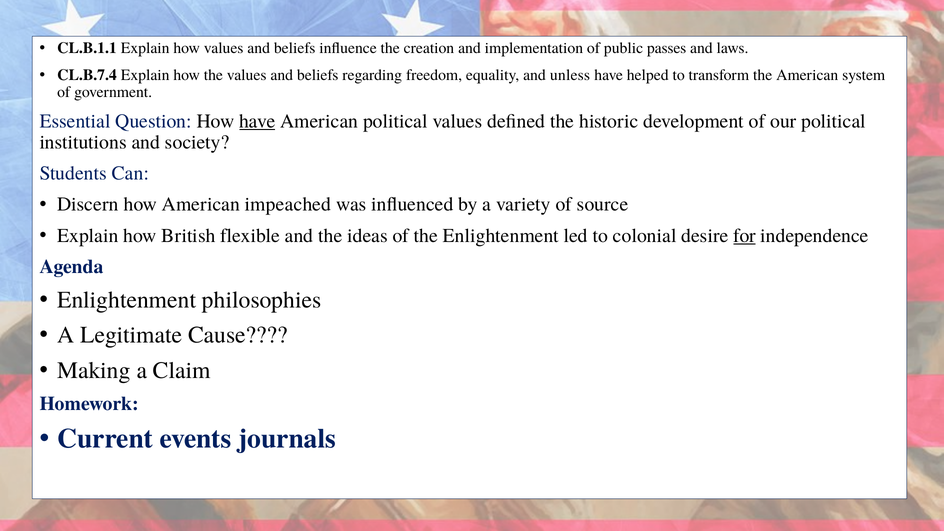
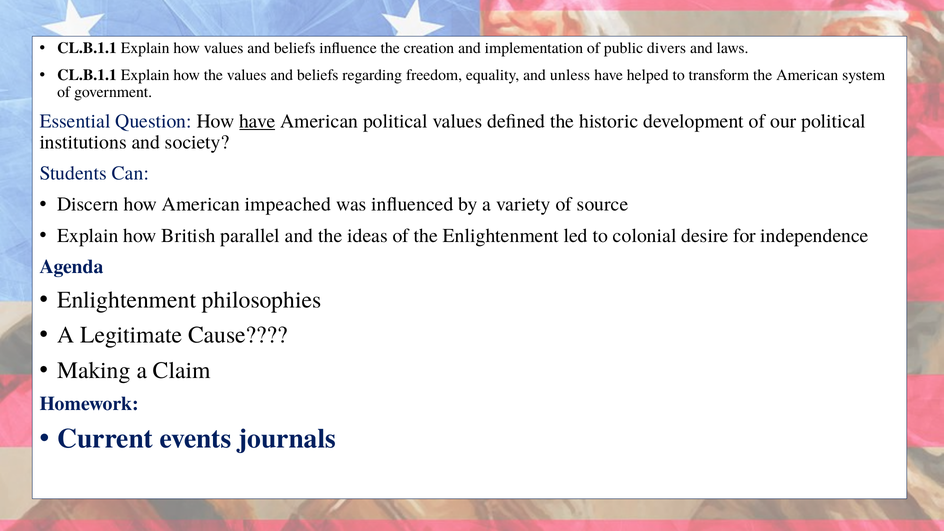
passes: passes -> divers (667, 48)
CL.B.7.4: CL.B.7.4 -> CL.B.1.1 (87, 75)
flexible: flexible -> parallel (250, 236)
for underline: present -> none (744, 236)
